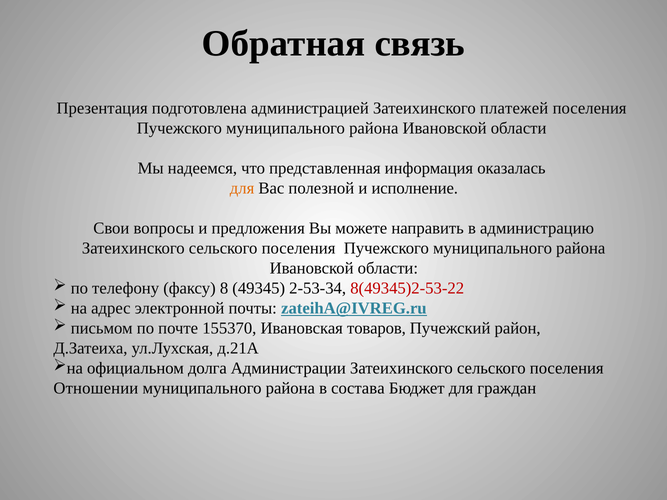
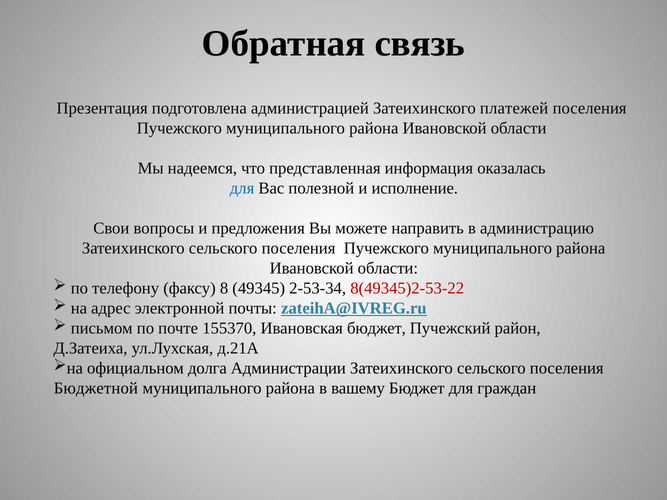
для colour: orange -> blue (242, 188)
Ивановская товаров: товаров -> бюджет (376, 328)
Отношении: Отношении -> Бюджетной (96, 388)
состава: состава -> вашему (358, 388)
